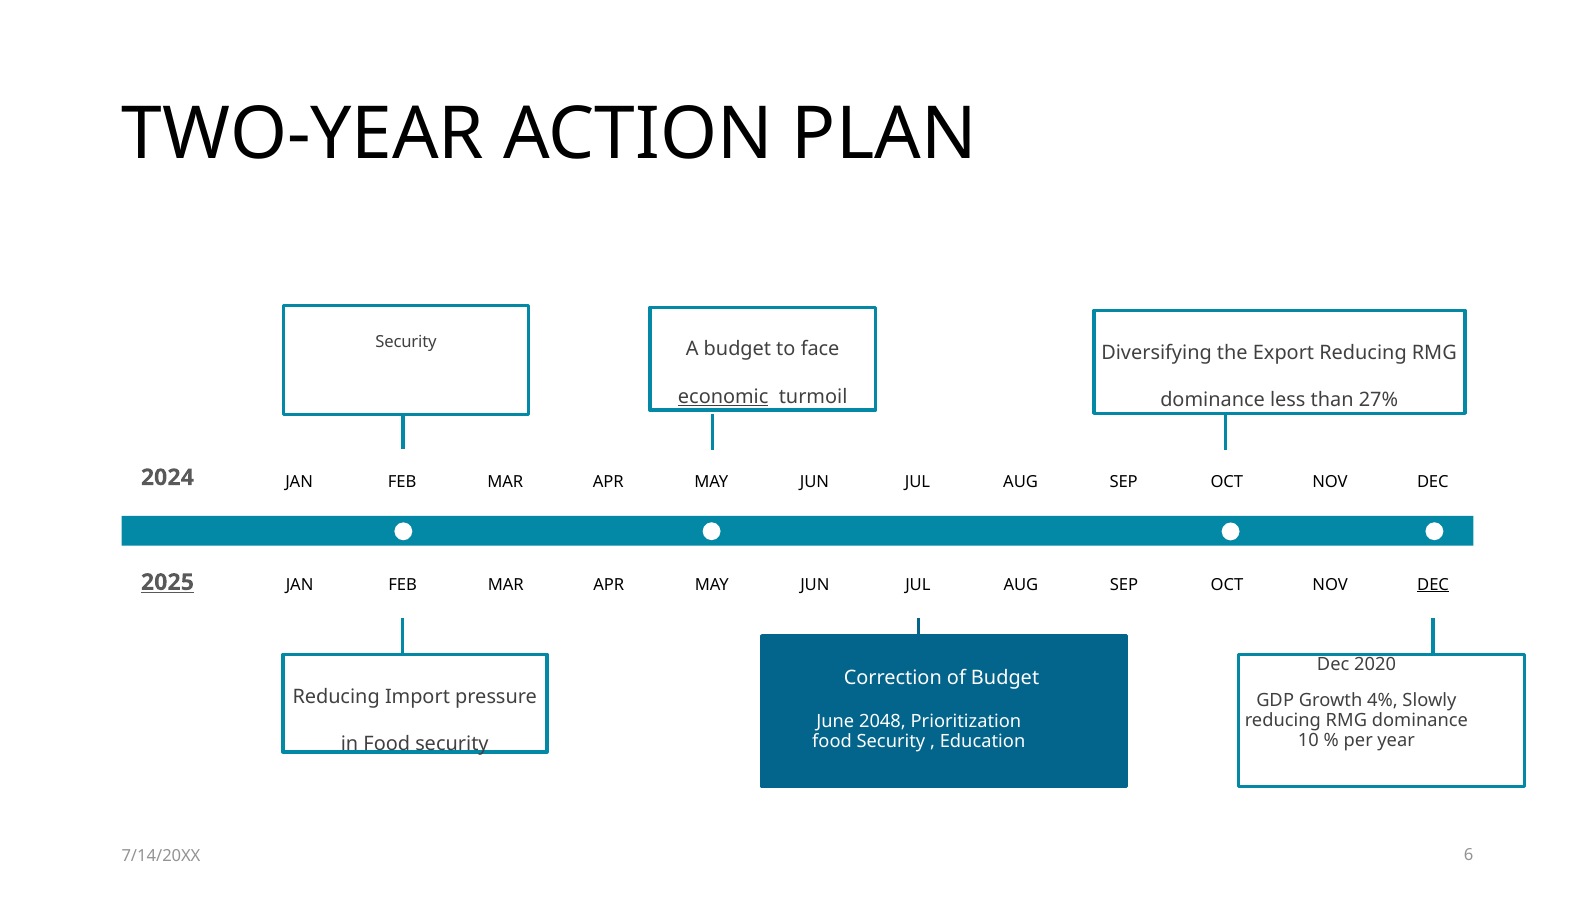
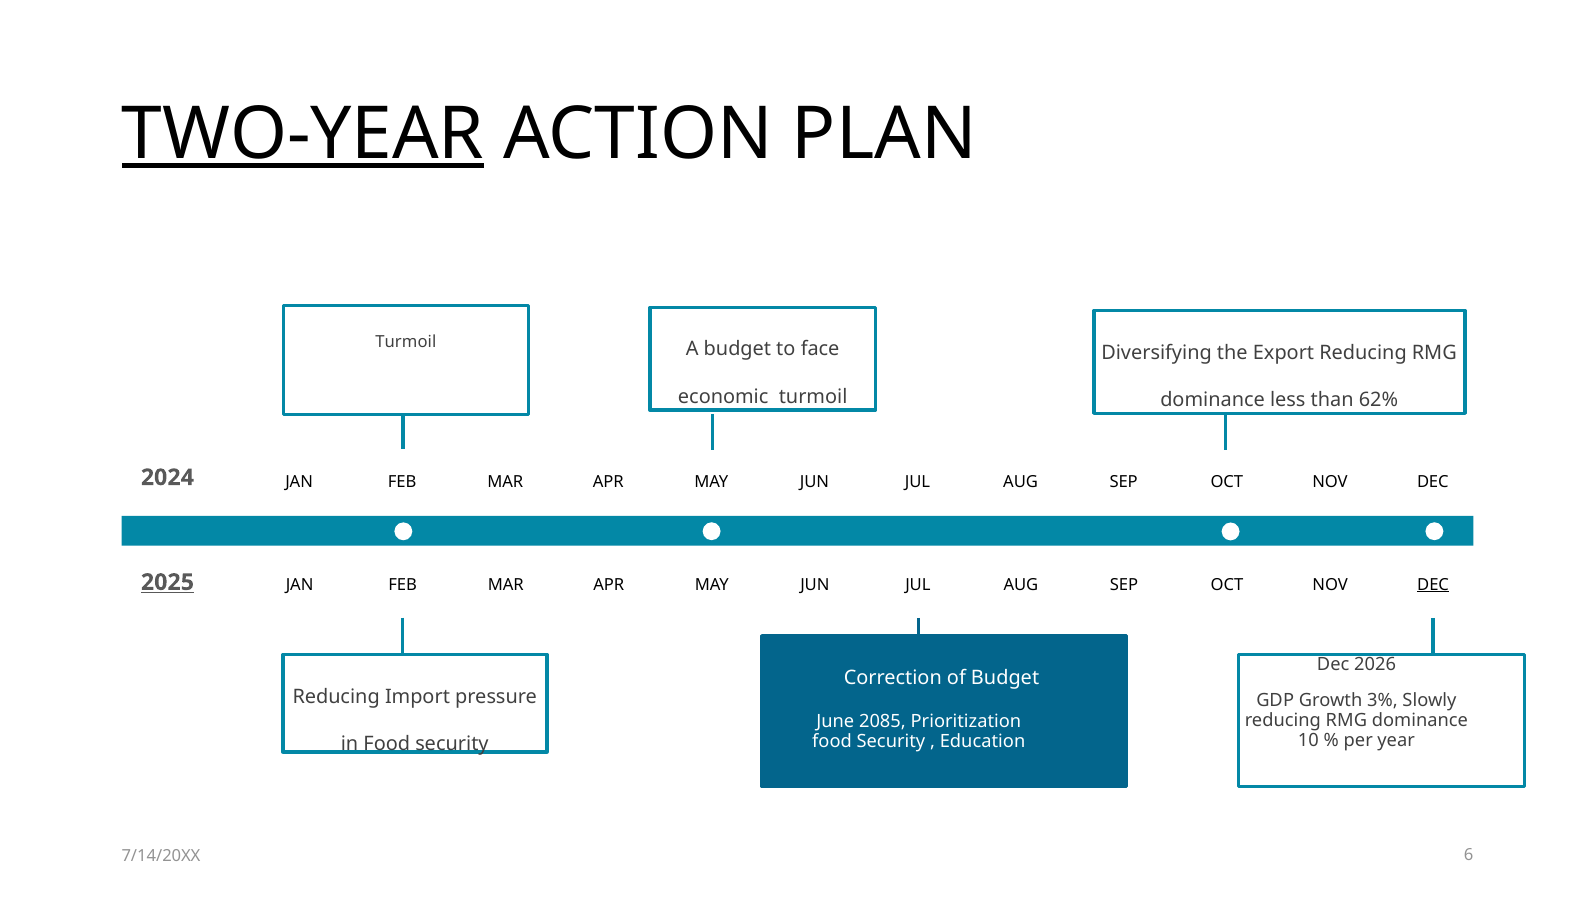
TWO-YEAR underline: none -> present (303, 134)
Security: Security -> Turmoil (406, 342)
economic underline: present -> none (723, 397)
27%: 27% -> 62% (1378, 400)
2020: 2020 -> 2026 (1375, 665)
4%: 4% -> 3% (1382, 701)
2048: 2048 -> 2085 (882, 722)
